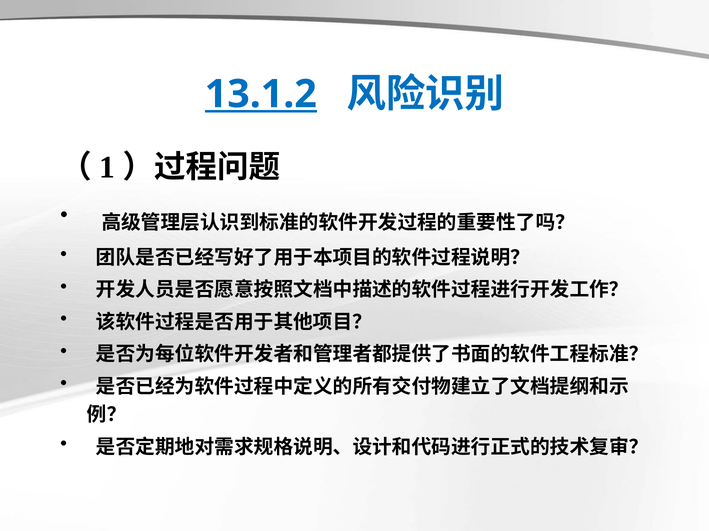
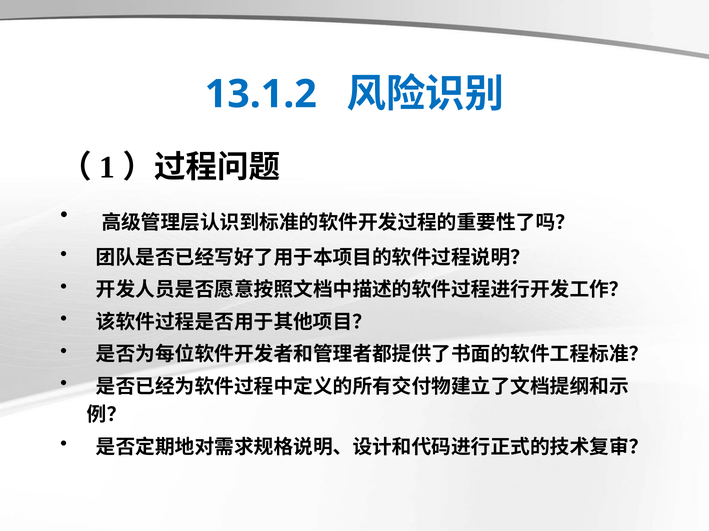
13.1.2 underline: present -> none (261, 94)
